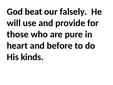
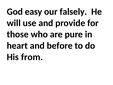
beat: beat -> easy (34, 12)
kinds: kinds -> from (32, 57)
